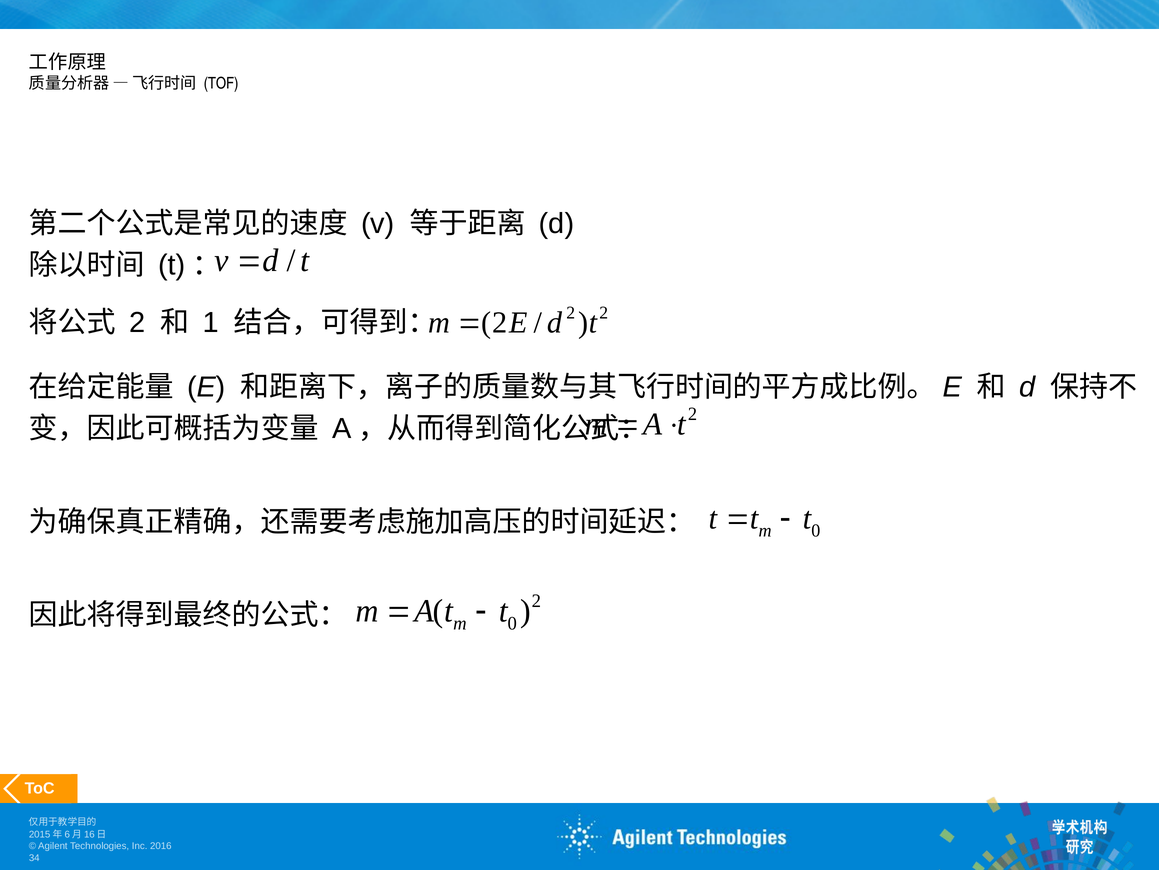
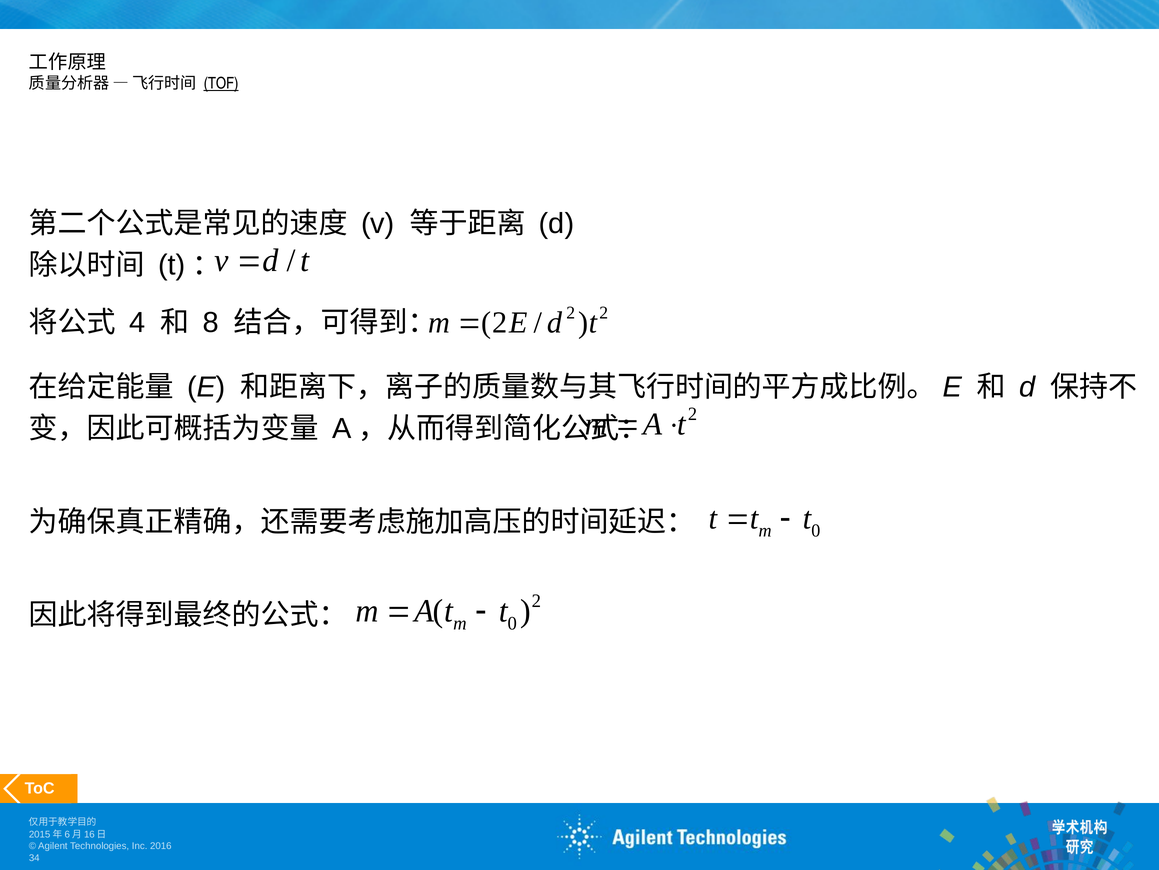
TOF underline: none -> present (221, 83)
2: 2 -> 4 (137, 322)
1: 1 -> 8 (211, 322)
